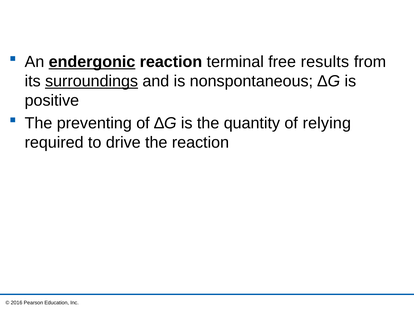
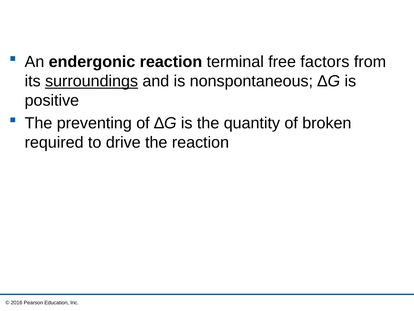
endergonic underline: present -> none (92, 62)
results: results -> factors (325, 62)
relying: relying -> broken (327, 123)
